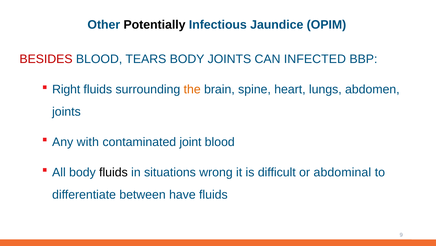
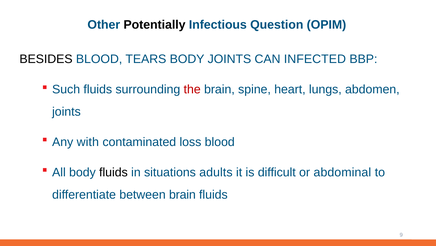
Jaundice: Jaundice -> Question (277, 25)
BESIDES colour: red -> black (46, 59)
Right: Right -> Such (66, 89)
the colour: orange -> red (192, 89)
joint: joint -> loss (190, 142)
wrong: wrong -> adults (216, 172)
between have: have -> brain (182, 194)
